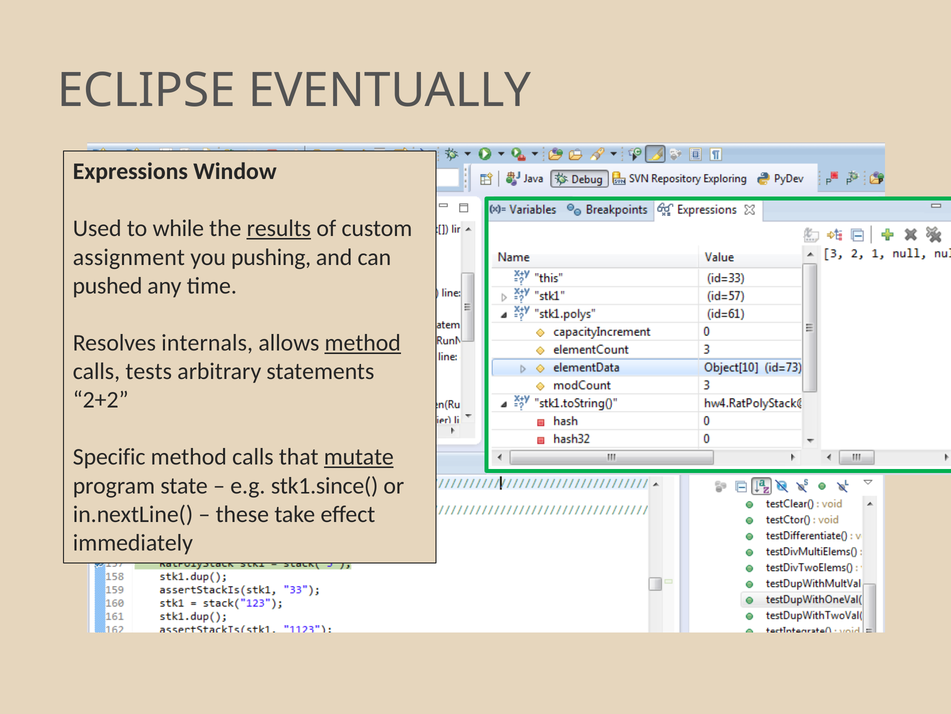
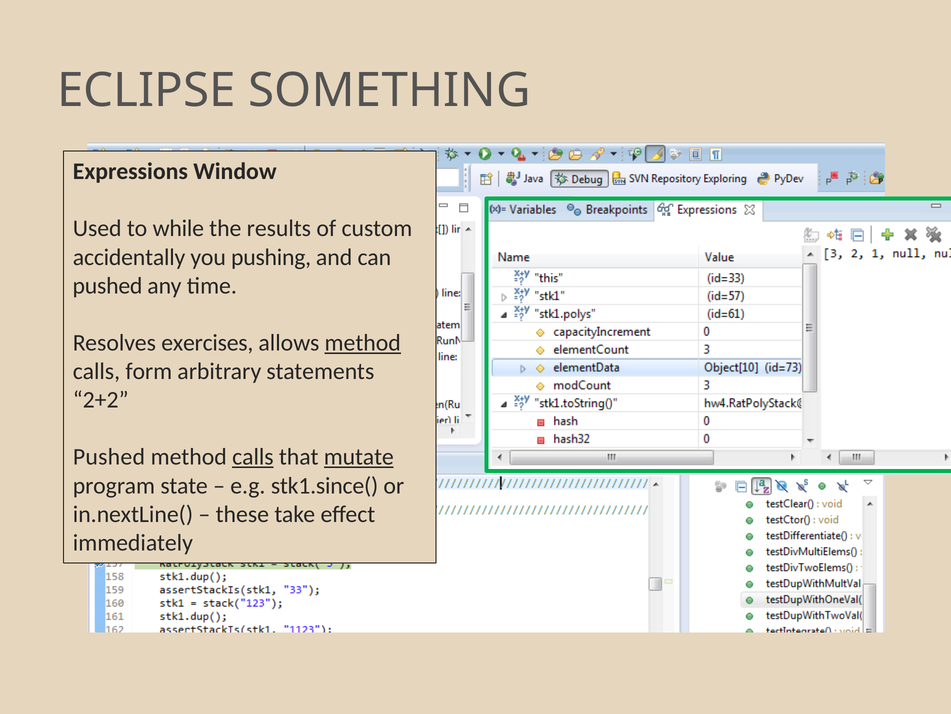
EVENTUALLY: EVENTUALLY -> SOMETHING (389, 90)
results underline: present -> none (279, 228)
assignment: assignment -> accidentally (129, 257)
internals: internals -> exercises (207, 342)
tests: tests -> form (149, 371)
Specific: Specific -> Pushed (109, 457)
calls underline: none -> present (253, 457)
